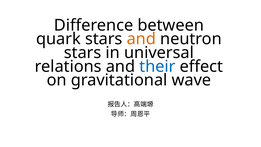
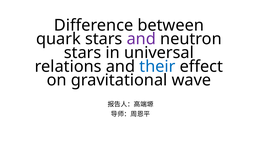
and colour: orange -> purple (141, 39)
